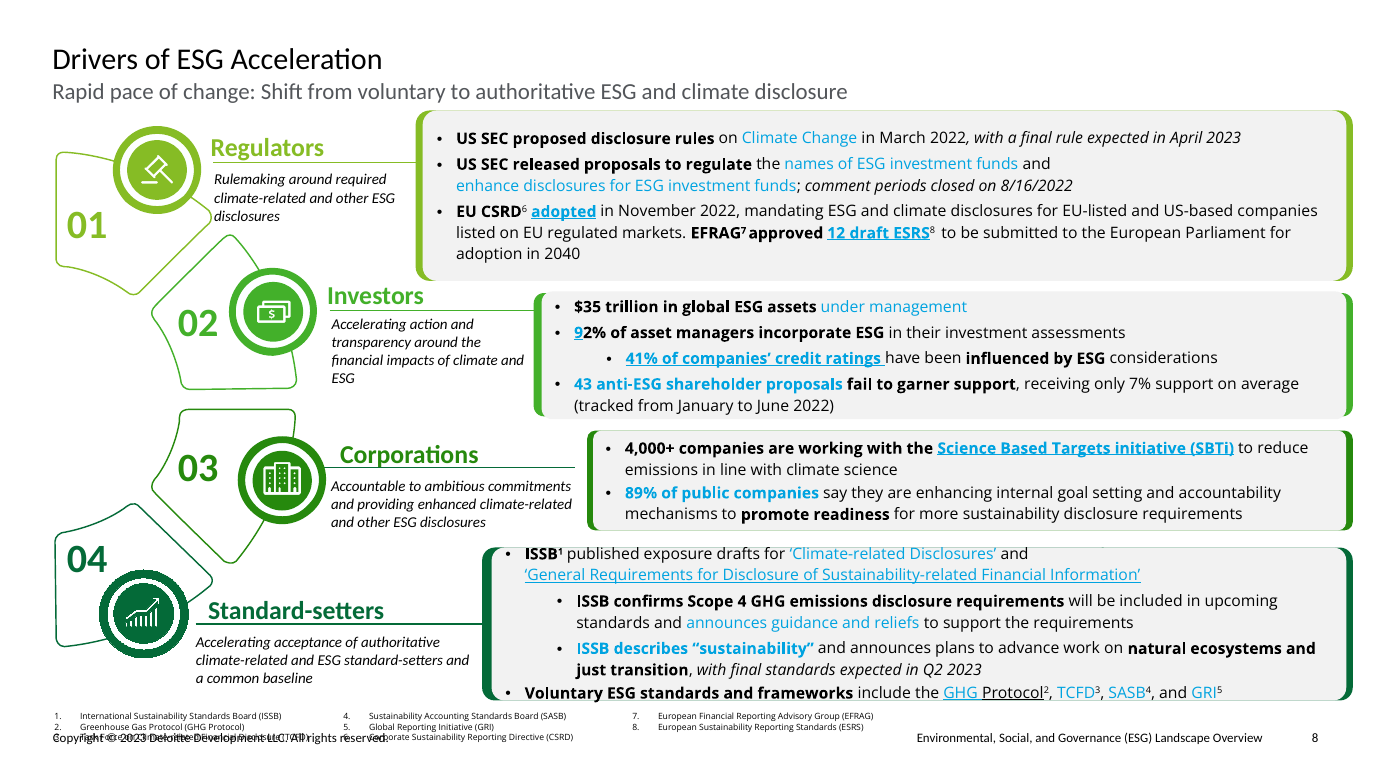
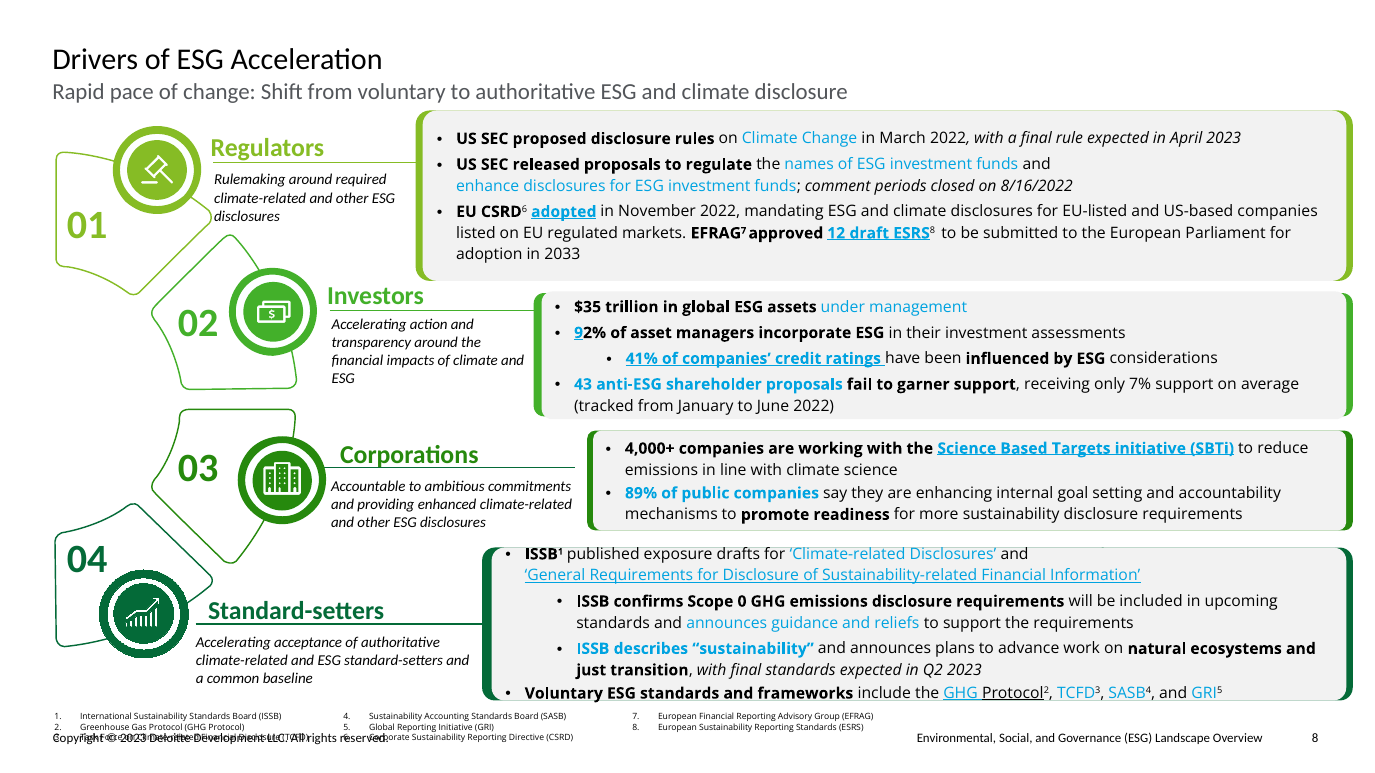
2040: 2040 -> 2033 (562, 255)
Scope 4: 4 -> 0 (742, 602)
